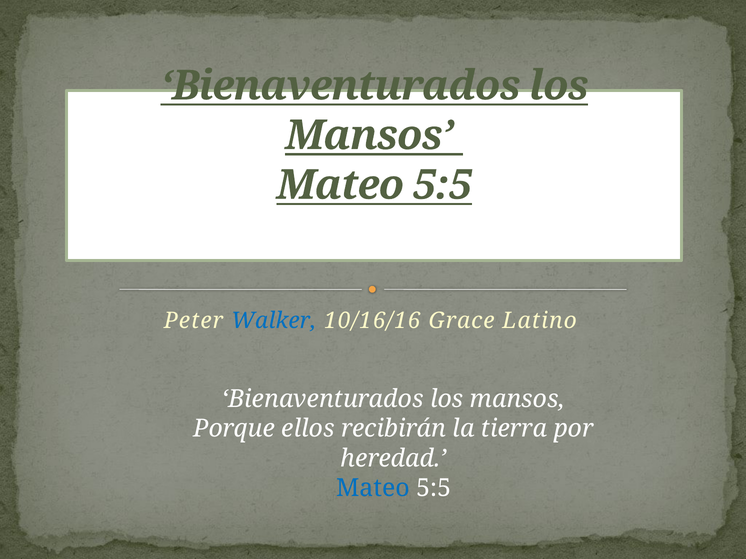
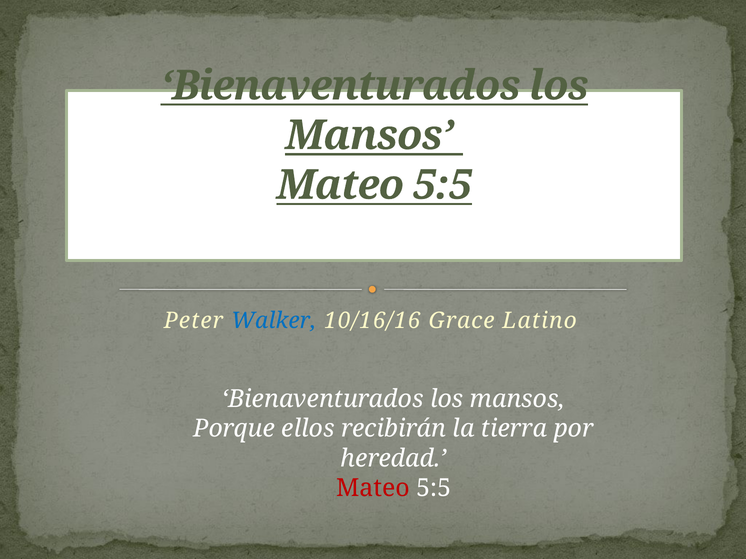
Mateo colour: blue -> red (373, 489)
